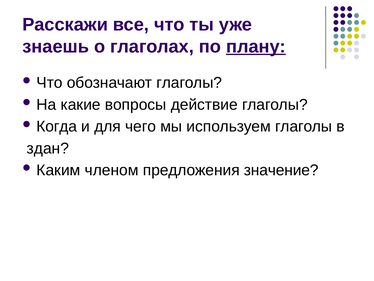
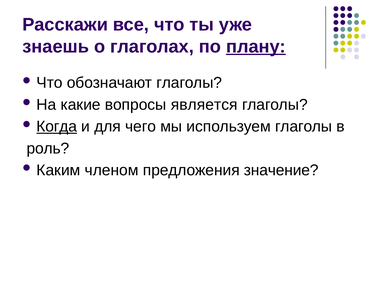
действие: действие -> является (204, 104)
Когда underline: none -> present (57, 126)
здан: здан -> роль (48, 148)
